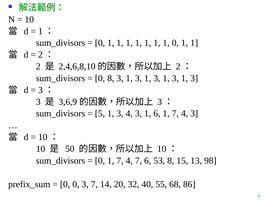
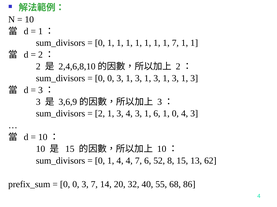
1 0: 0 -> 7 (175, 43)
8: 8 -> 0 (111, 79)
5: 5 -> 2 (100, 114)
6 1 7: 7 -> 0 (175, 114)
50: 50 -> 15 (70, 149)
0 1 7: 7 -> 4 (120, 161)
53: 53 -> 52 (159, 161)
98: 98 -> 62 (210, 161)
